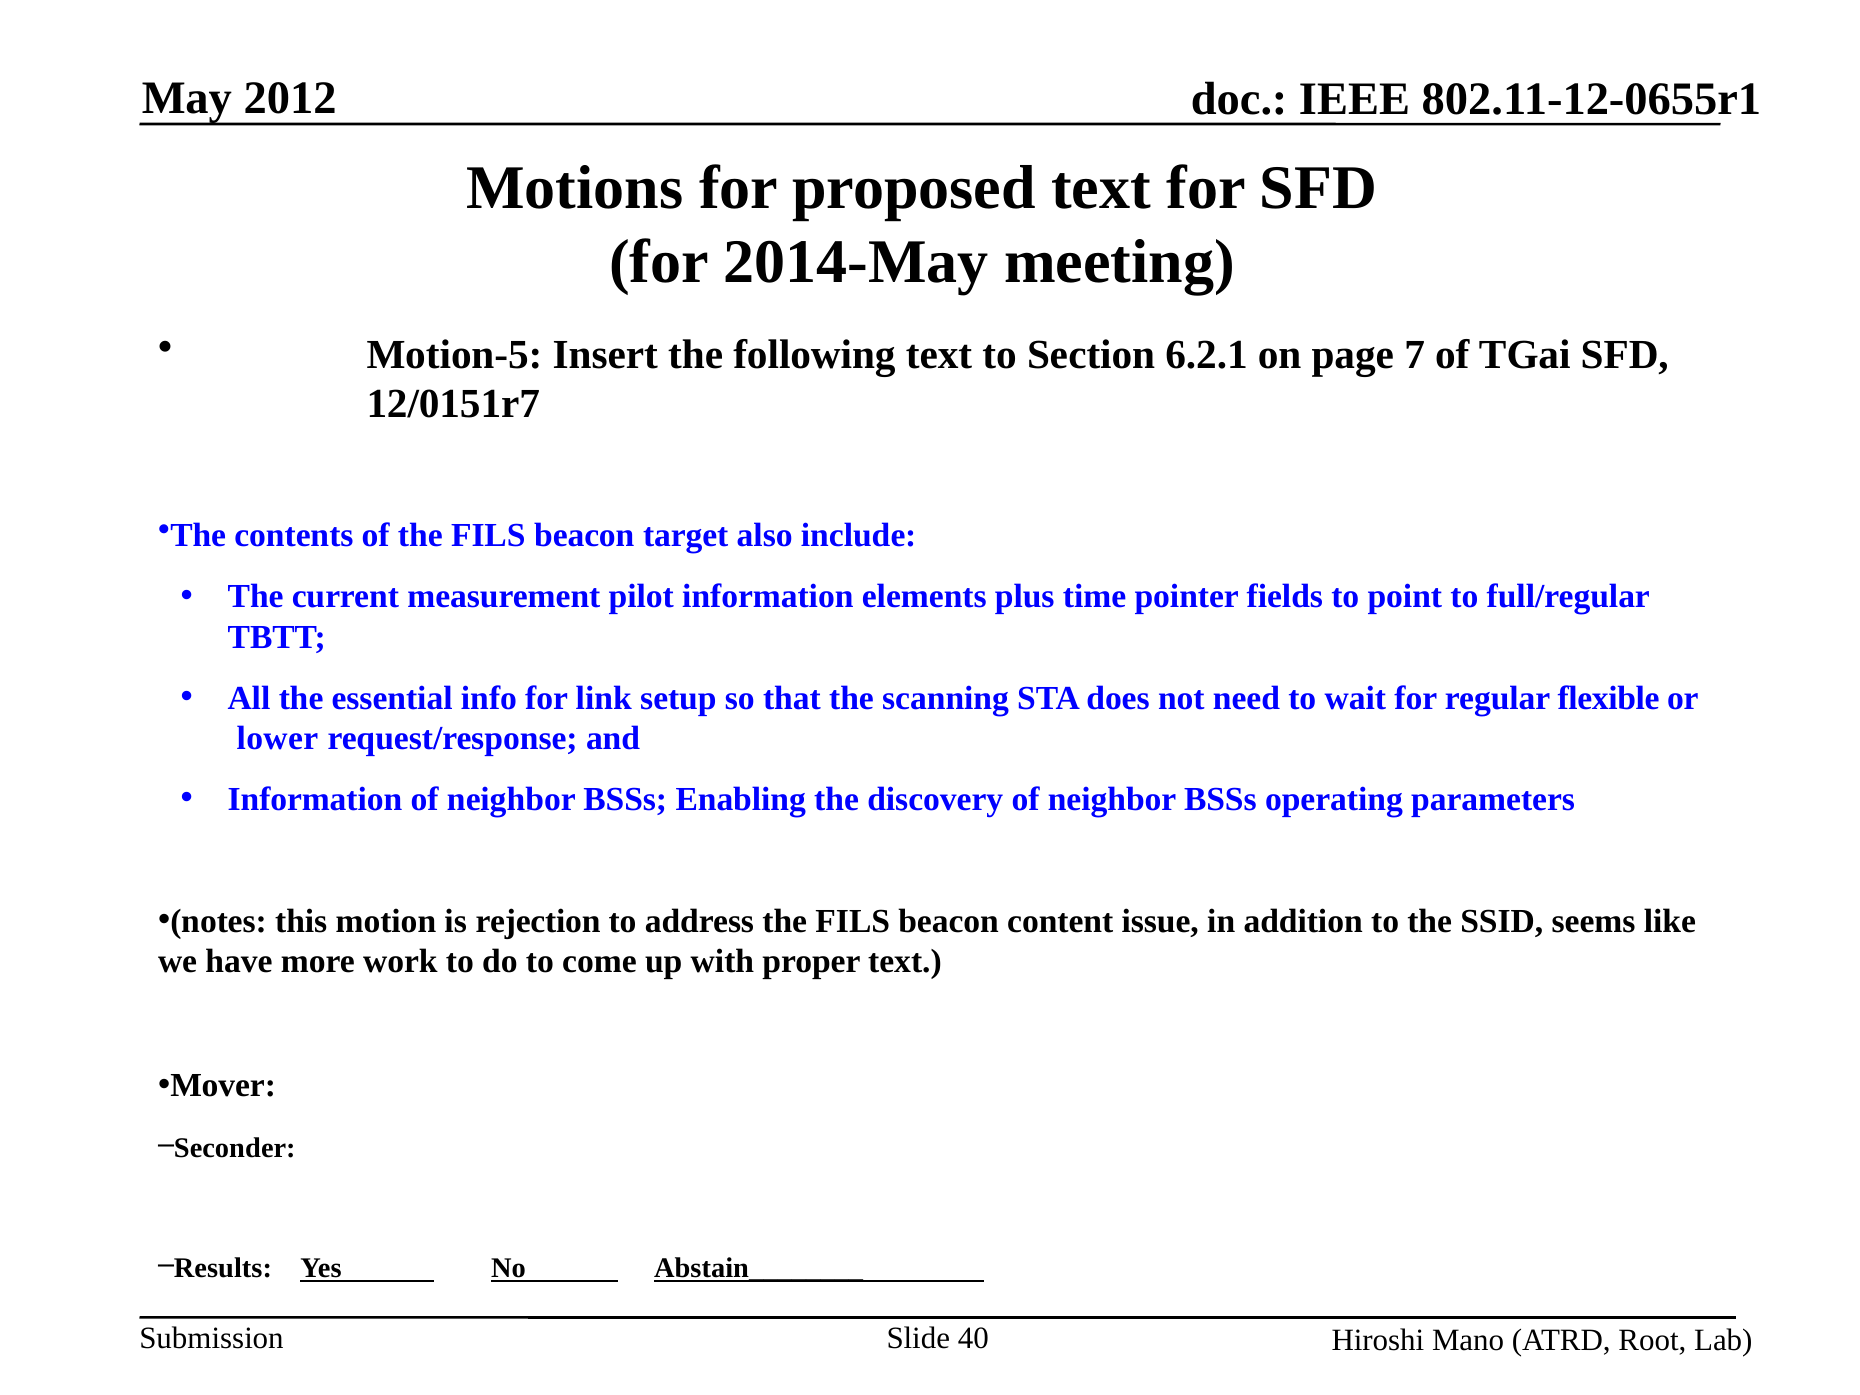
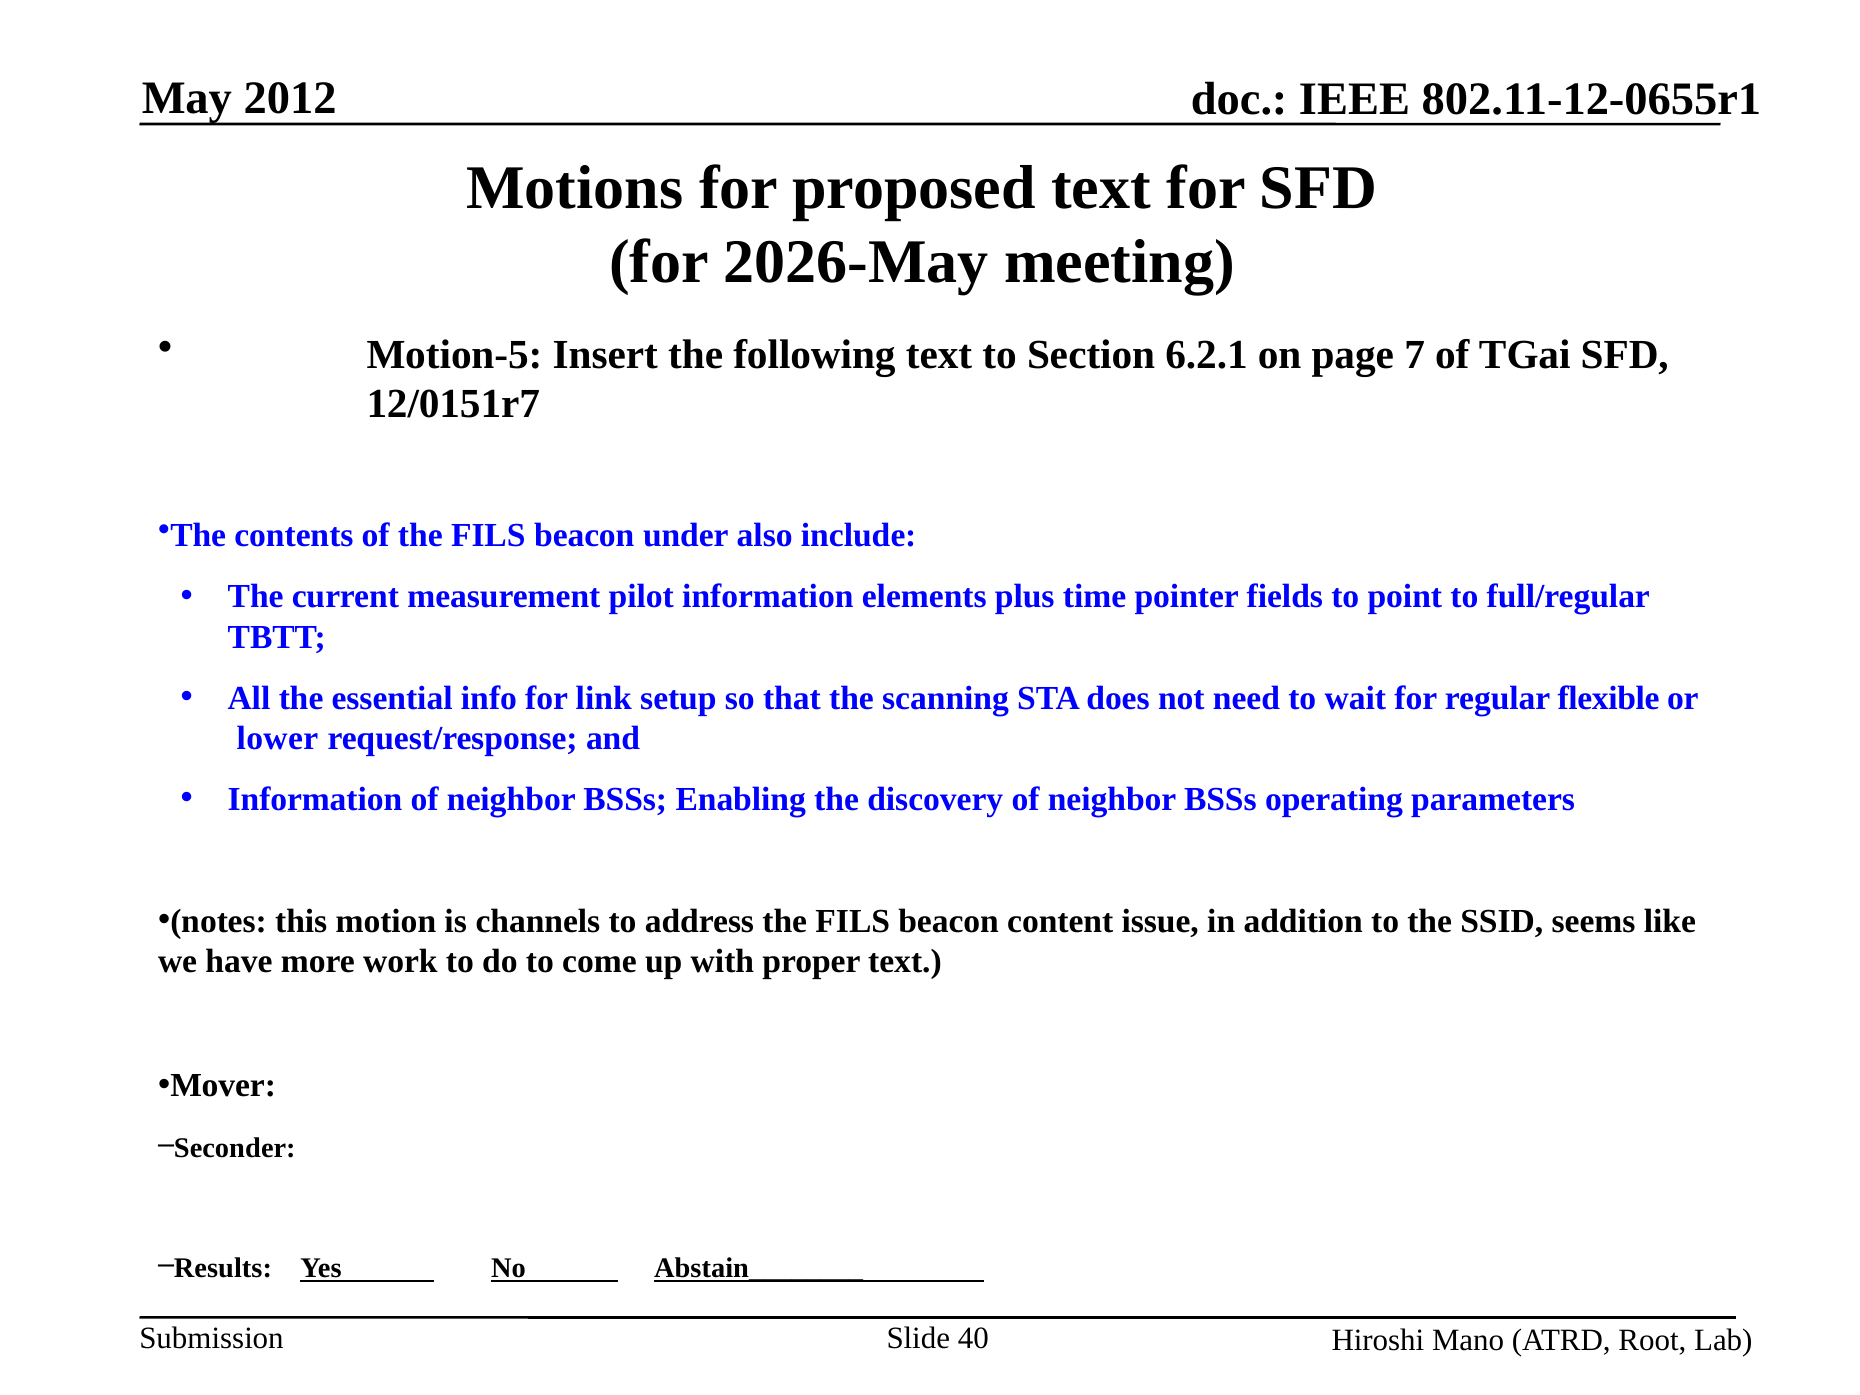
2014-May: 2014-May -> 2026-May (856, 262)
target: target -> under (686, 536)
rejection: rejection -> channels (538, 921)
